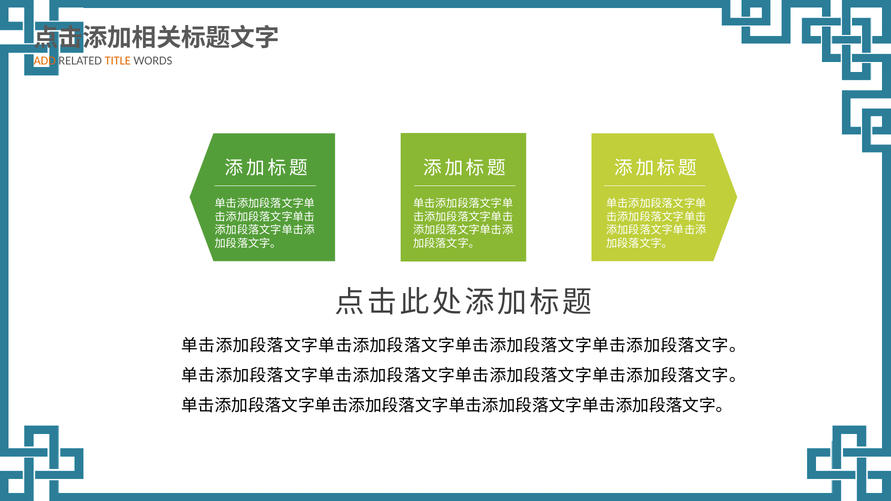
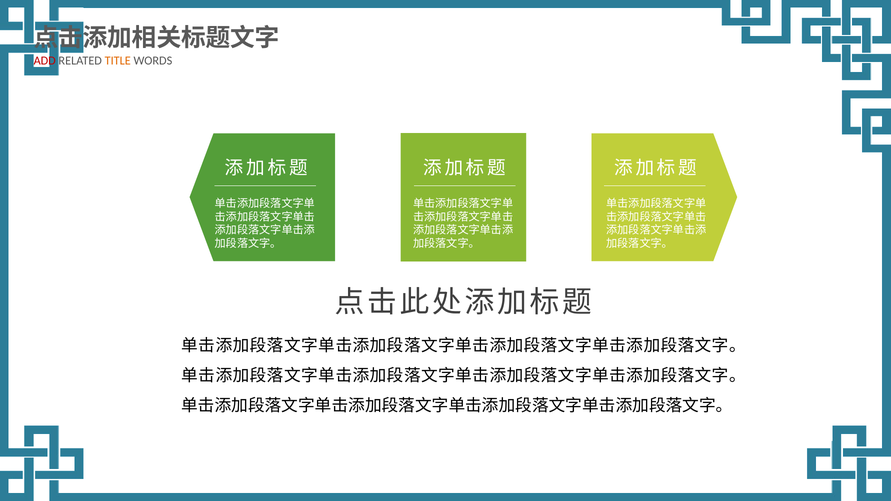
ADD colour: orange -> red (45, 61)
